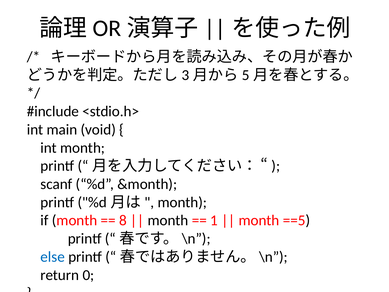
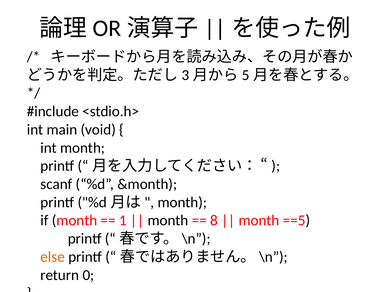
8: 8 -> 1 (123, 220)
1: 1 -> 8 (214, 220)
else colour: blue -> orange (53, 257)
